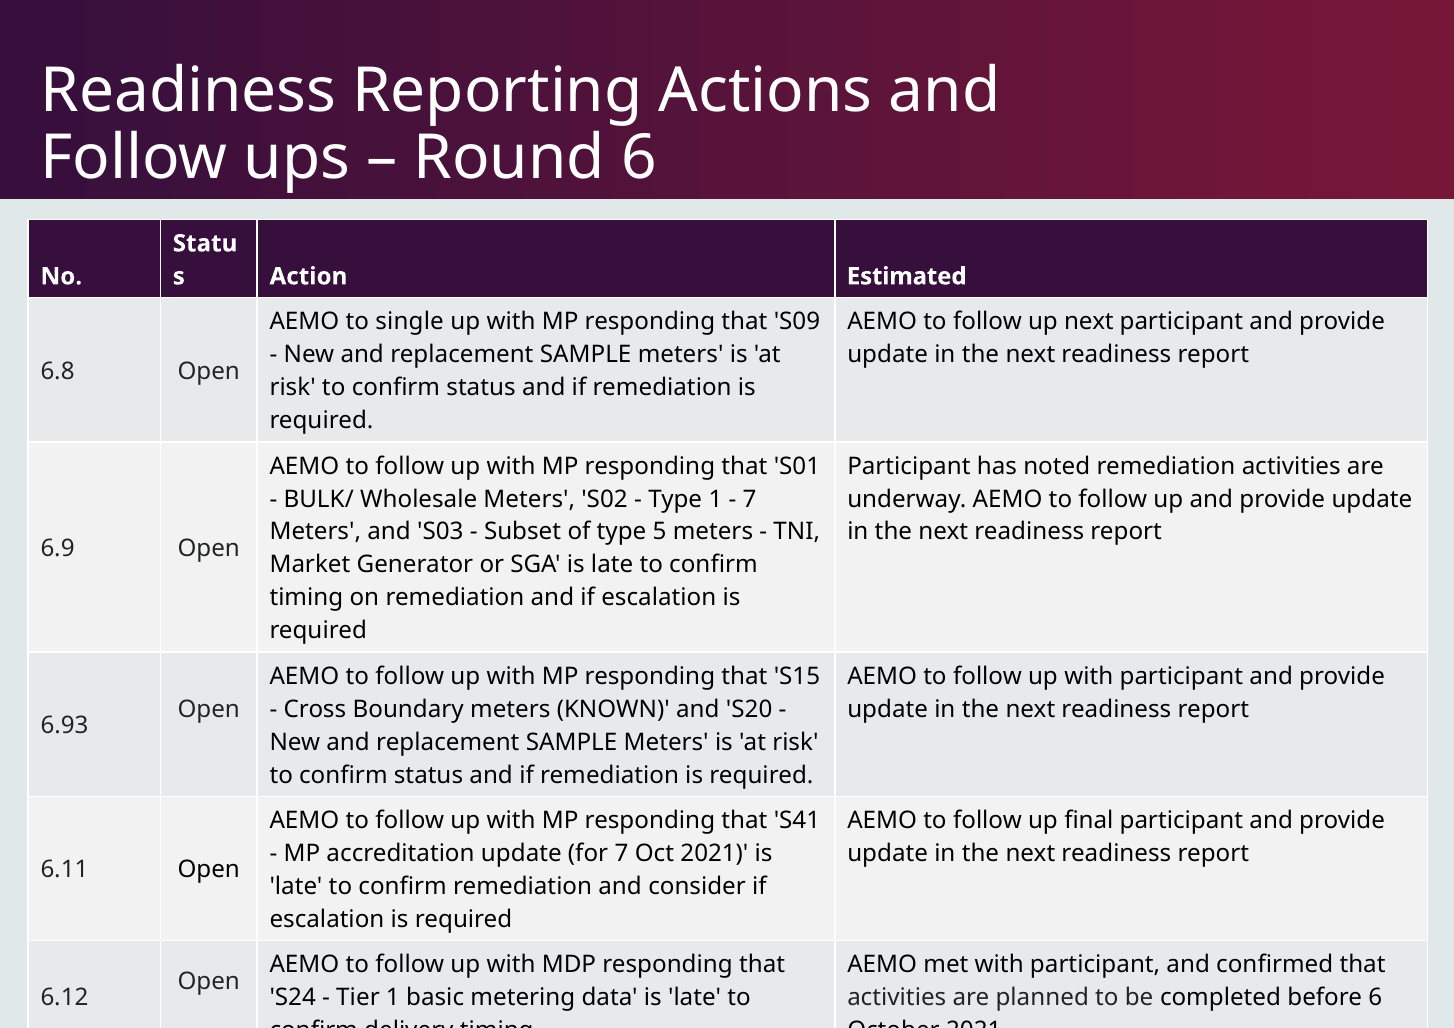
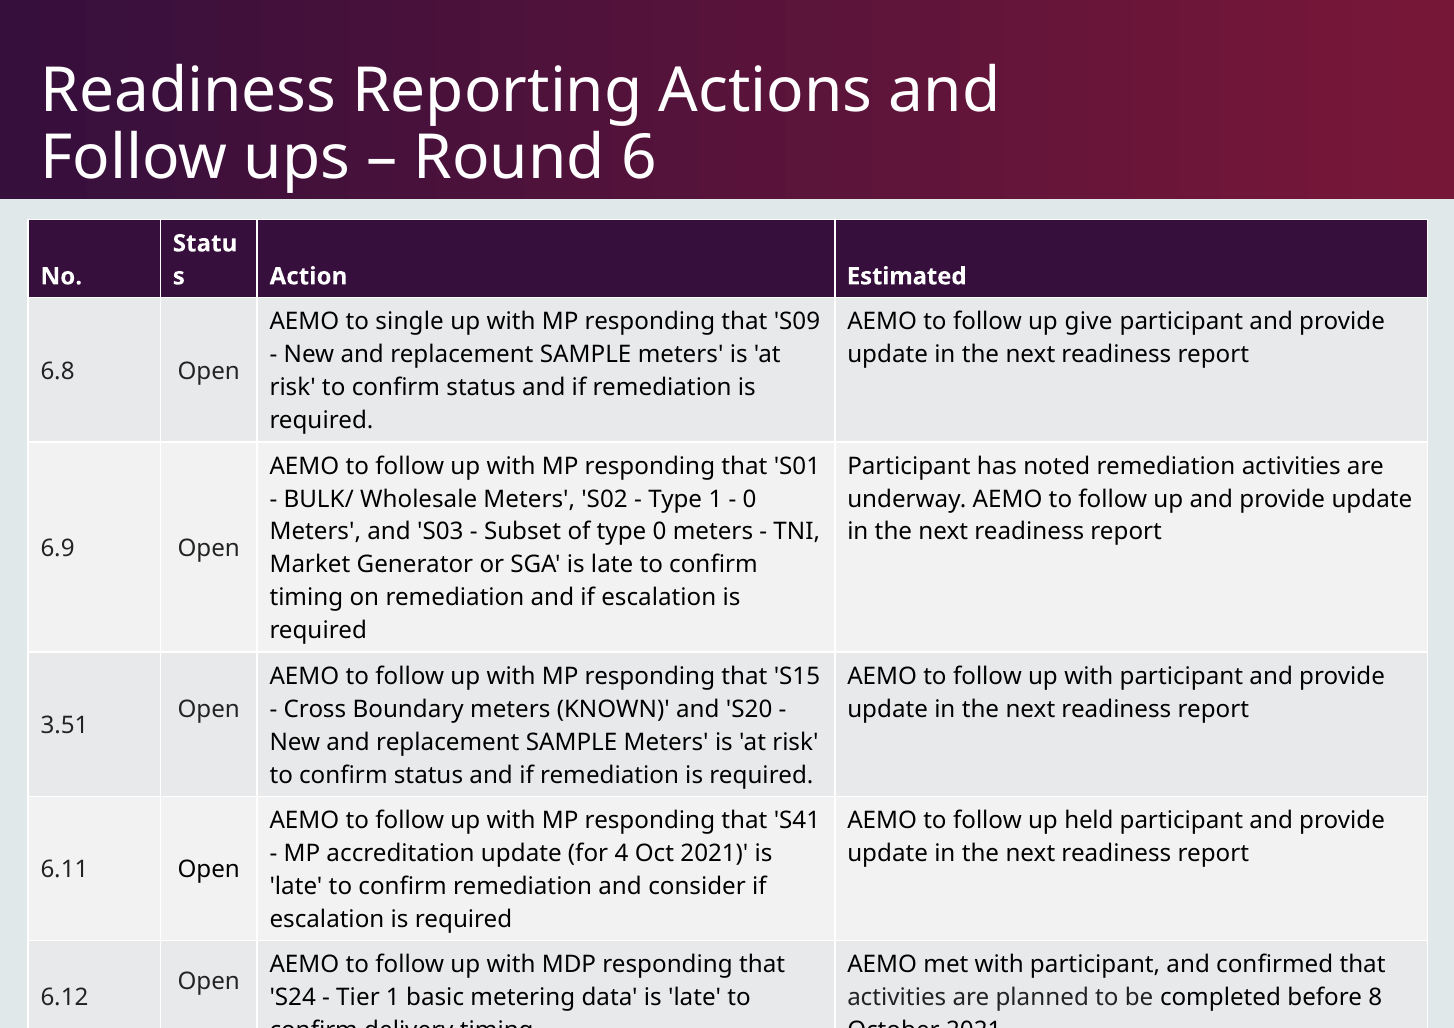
up next: next -> give (1089, 322)
7: 7 -> 0 (750, 499)
type 5: 5 -> 0 (660, 532)
6.93: 6.93 -> 3.51 (65, 726)
final: final -> held (1089, 821)
for 7: 7 -> 4 (621, 854)
before 6: 6 -> 8 (1375, 998)
